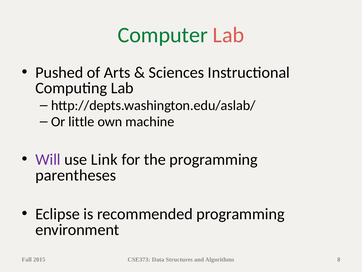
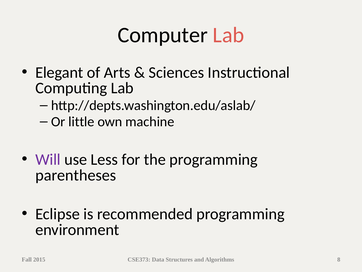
Computer colour: green -> black (163, 35)
Pushed: Pushed -> Elegant (59, 72)
Link: Link -> Less (104, 159)
